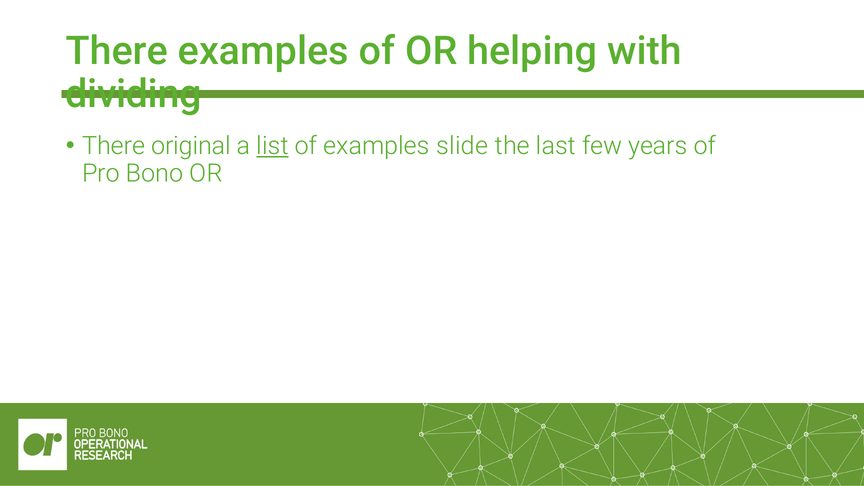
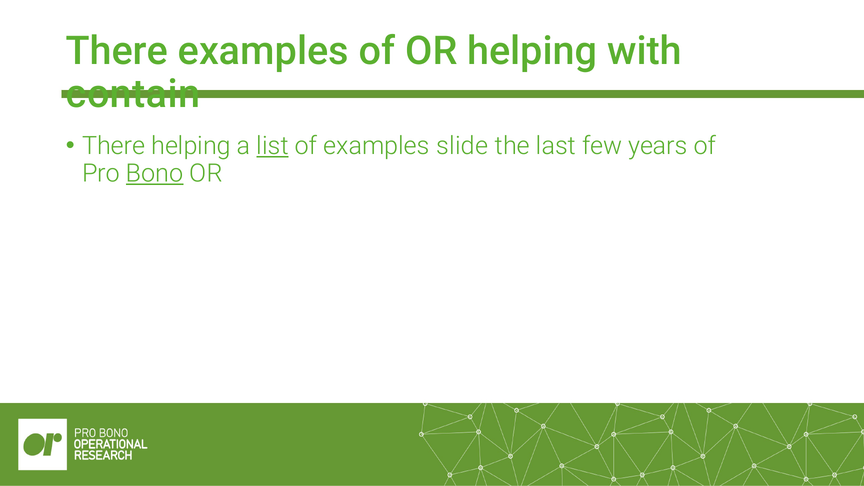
dividing: dividing -> contain (133, 94)
There original: original -> helping (191, 146)
Bono underline: none -> present (155, 173)
